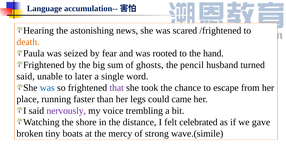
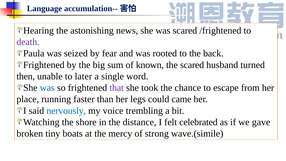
death colour: orange -> purple (28, 42)
hand: hand -> back (213, 53)
ghosts: ghosts -> known (150, 65)
the pencil: pencil -> scared (192, 65)
said: said -> then (26, 76)
nervously colour: purple -> blue (66, 111)
